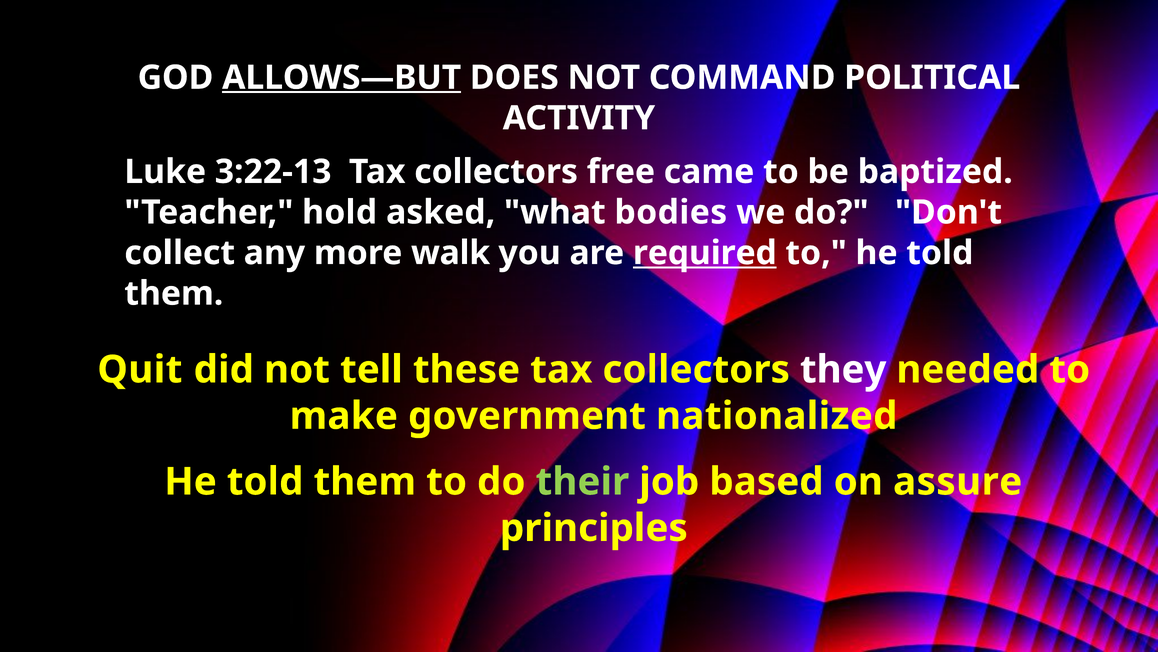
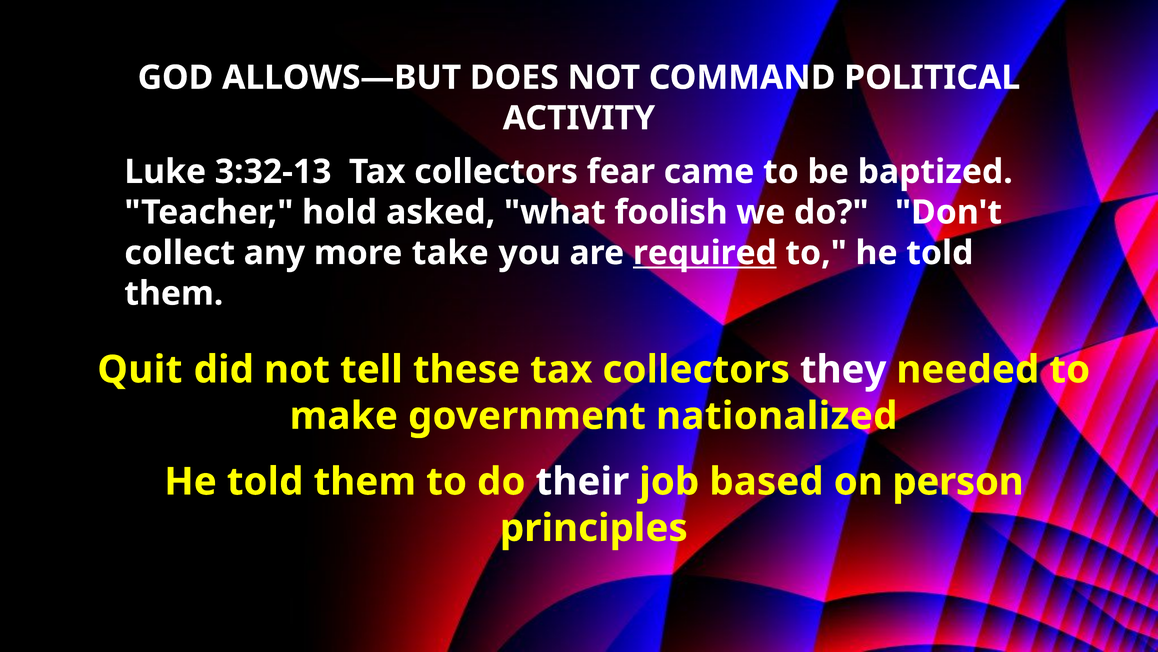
ALLOWS—BUT underline: present -> none (342, 78)
3:22-13: 3:22-13 -> 3:32-13 (273, 172)
free: free -> fear (621, 172)
bodies: bodies -> foolish (671, 212)
walk: walk -> take (450, 253)
their colour: light green -> white (582, 481)
assure: assure -> person (958, 481)
